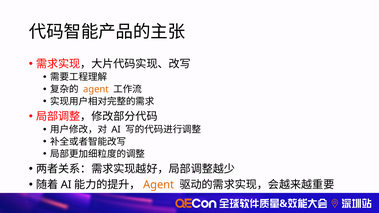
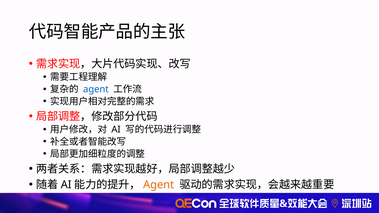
agent colour: orange -> blue (96, 89)
